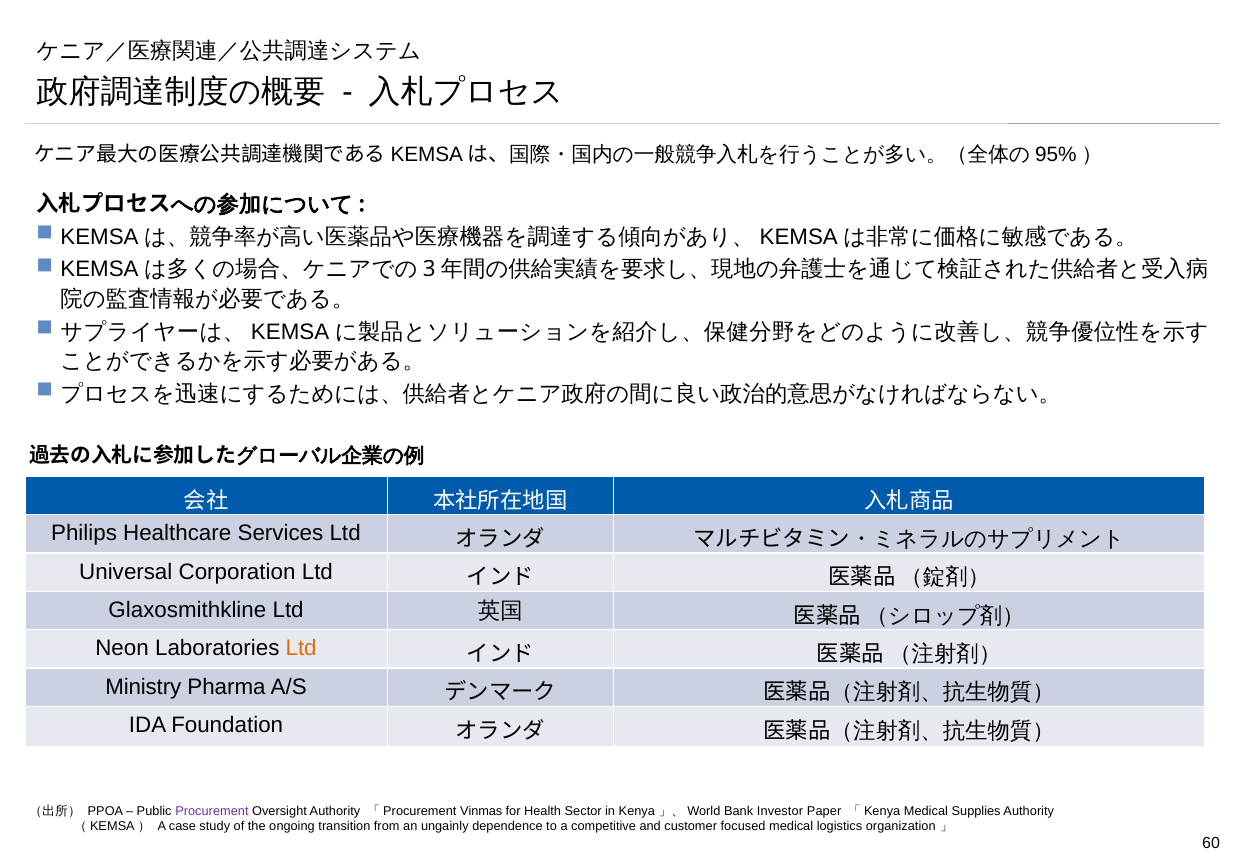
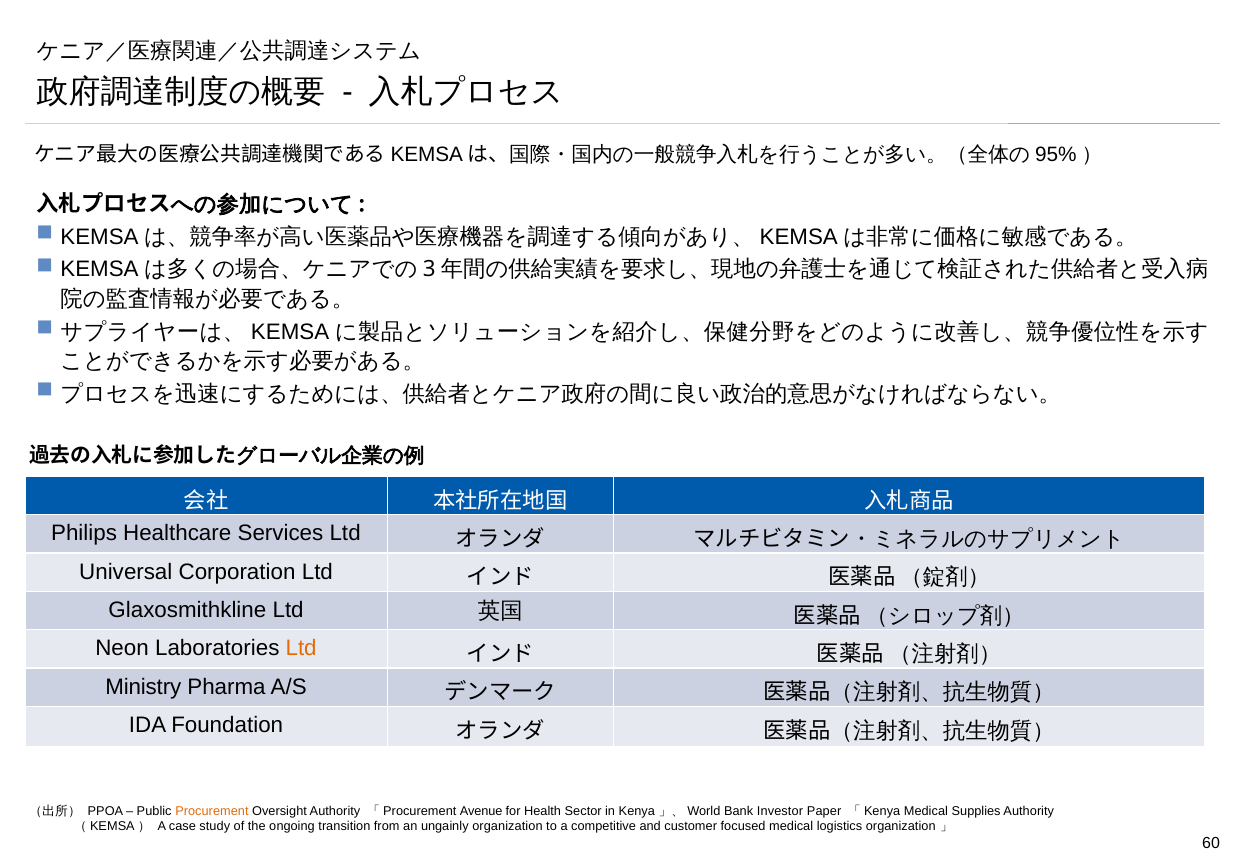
Procurement colour: purple -> orange (212, 811)
Vinmas: Vinmas -> Avenue (481, 811)
ungainly dependence: dependence -> organization (507, 826)
